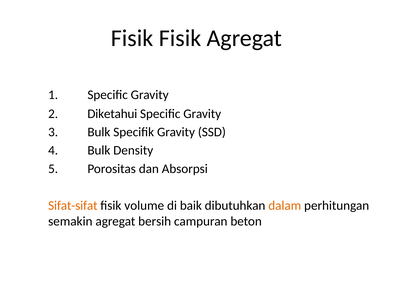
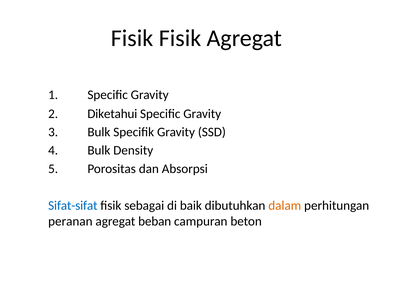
Sifat-sifat colour: orange -> blue (73, 205)
volume: volume -> sebagai (144, 205)
semakin: semakin -> peranan (70, 221)
bersih: bersih -> beban (155, 221)
